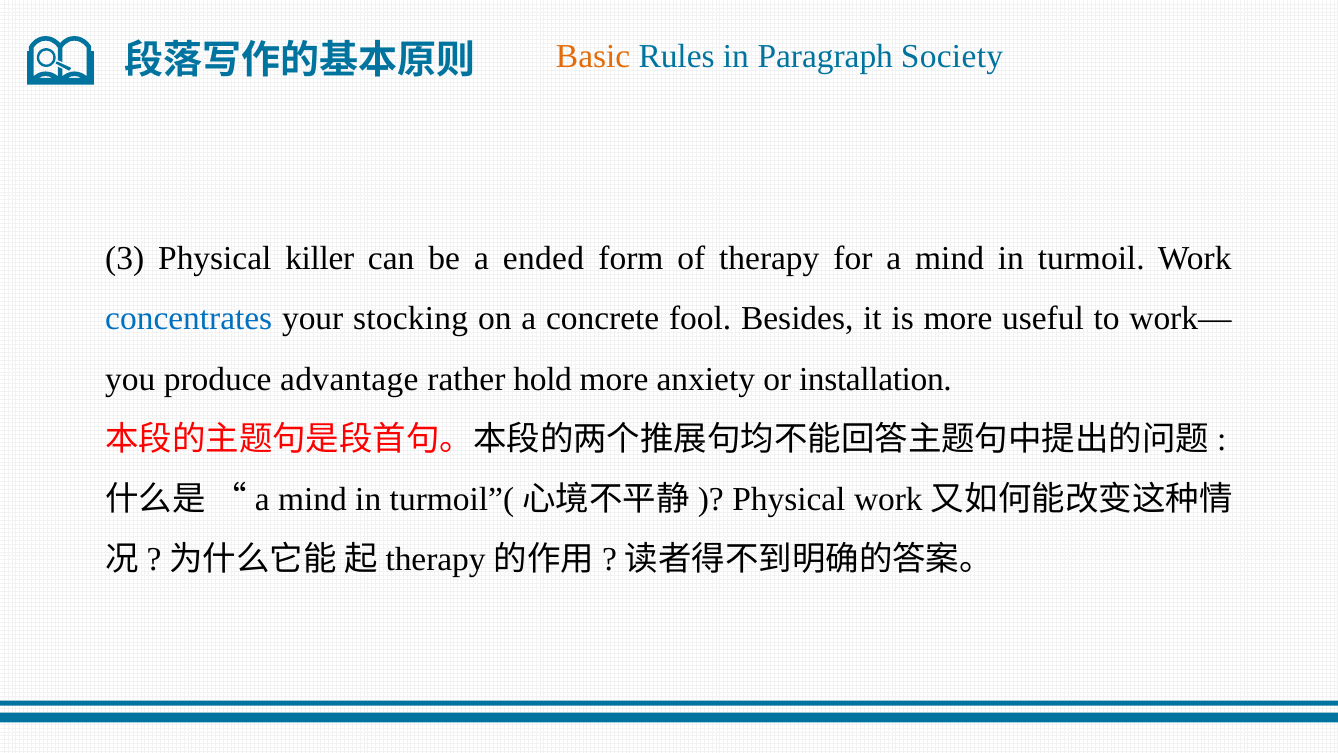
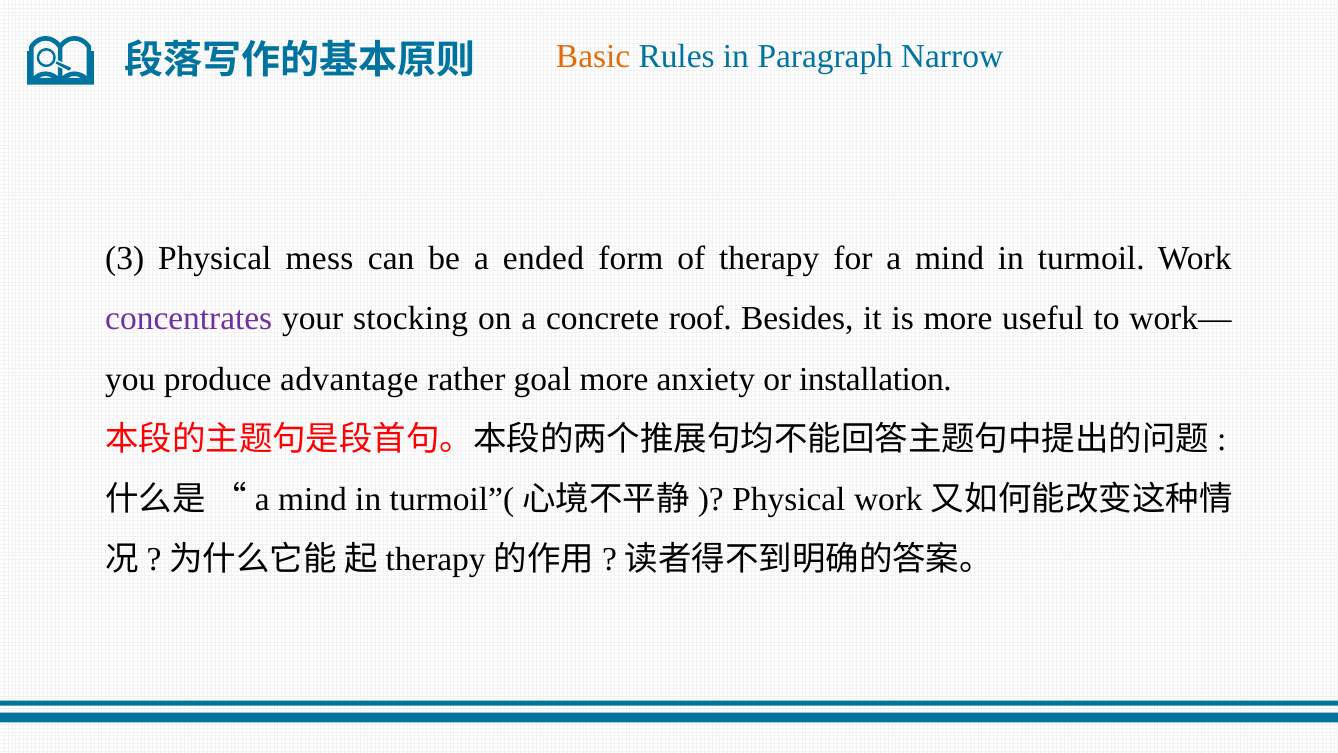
Society: Society -> Narrow (952, 57)
killer: killer -> mess (320, 258)
concentrates colour: blue -> purple (189, 319)
fool: fool -> roof (700, 319)
hold: hold -> goal (543, 379)
